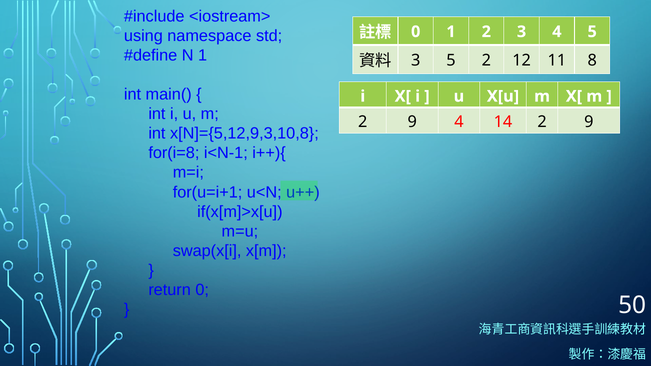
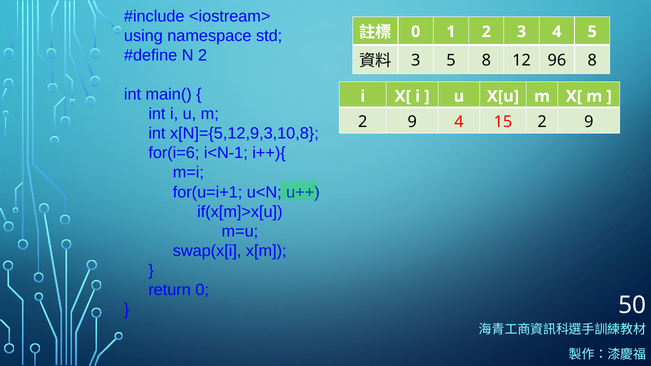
N 1: 1 -> 2 (203, 56)
5 2: 2 -> 8 (486, 60)
11: 11 -> 96 (557, 60)
14: 14 -> 15 (503, 122)
for(i=8: for(i=8 -> for(i=6 (174, 153)
